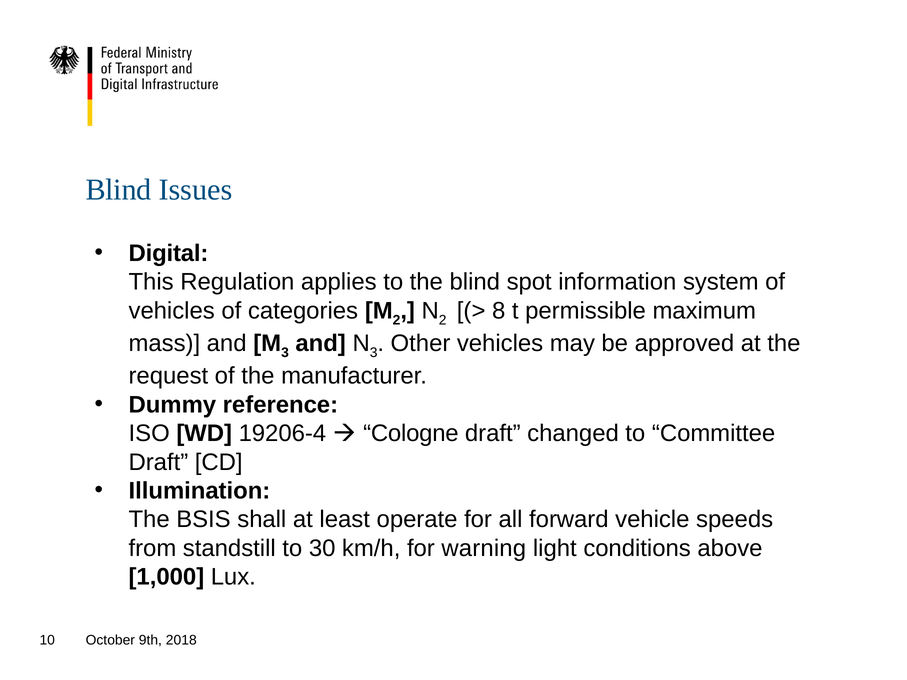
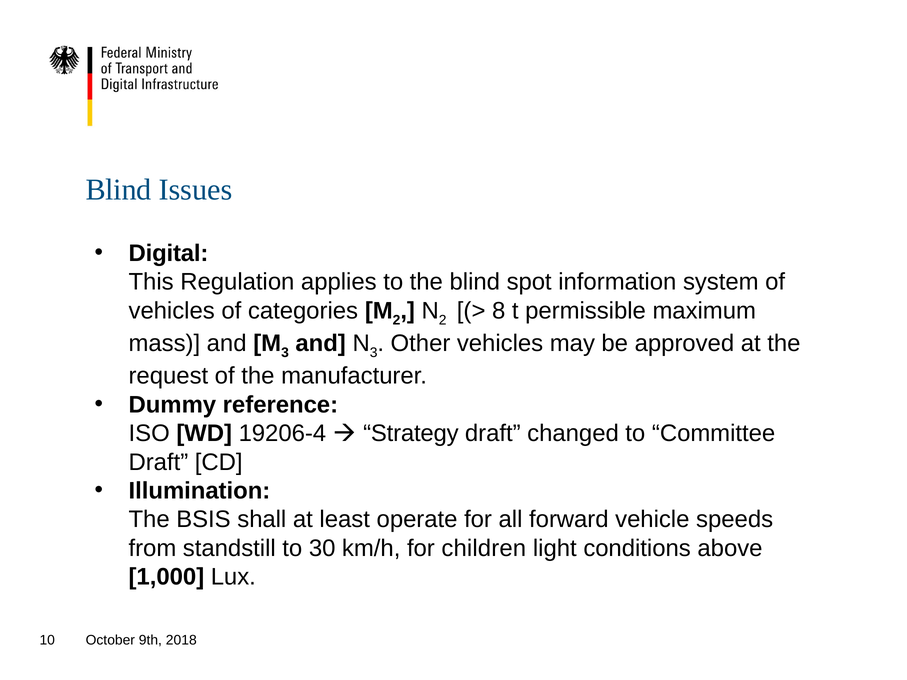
Cologne: Cologne -> Strategy (411, 434)
warning: warning -> children (484, 548)
